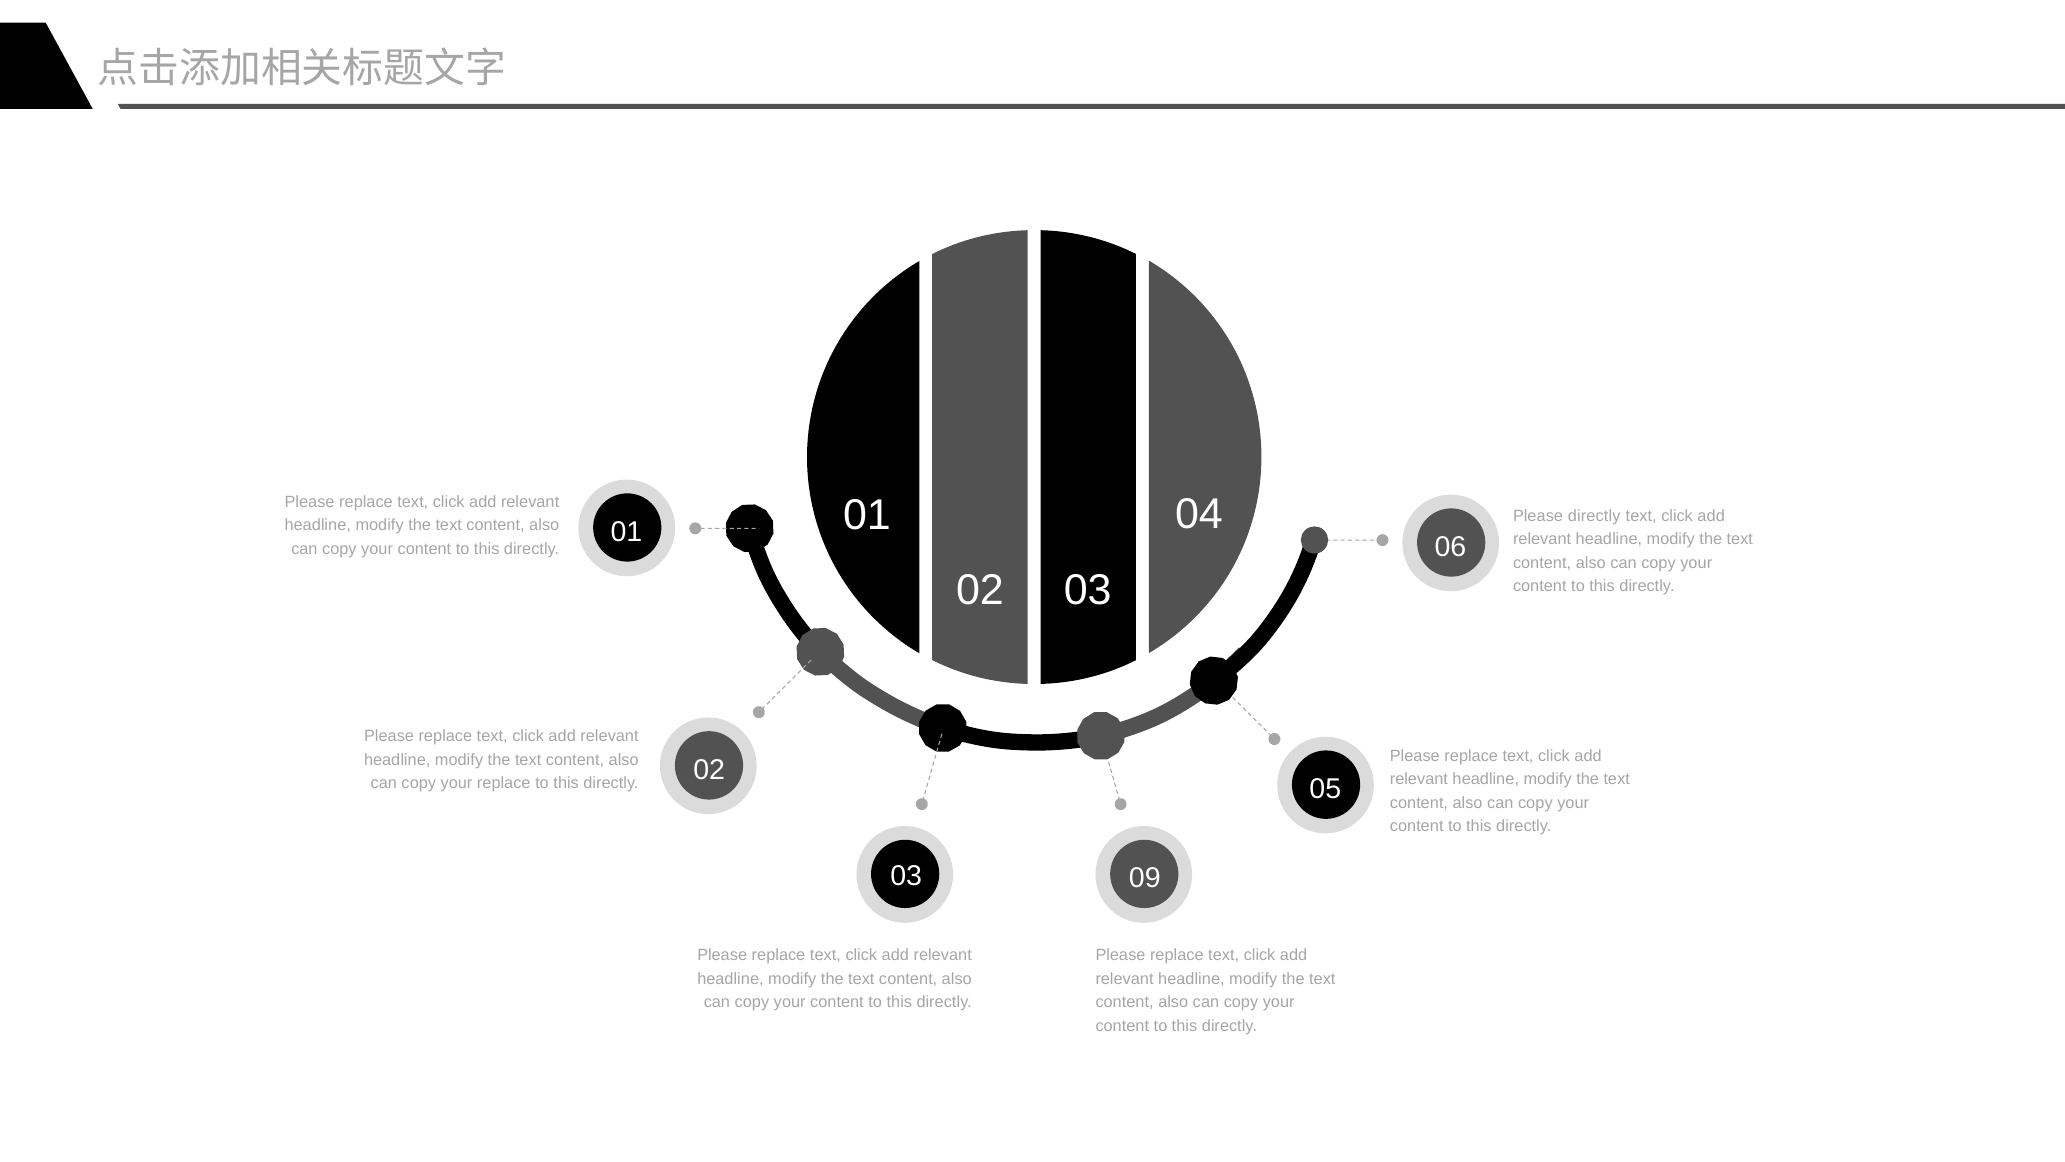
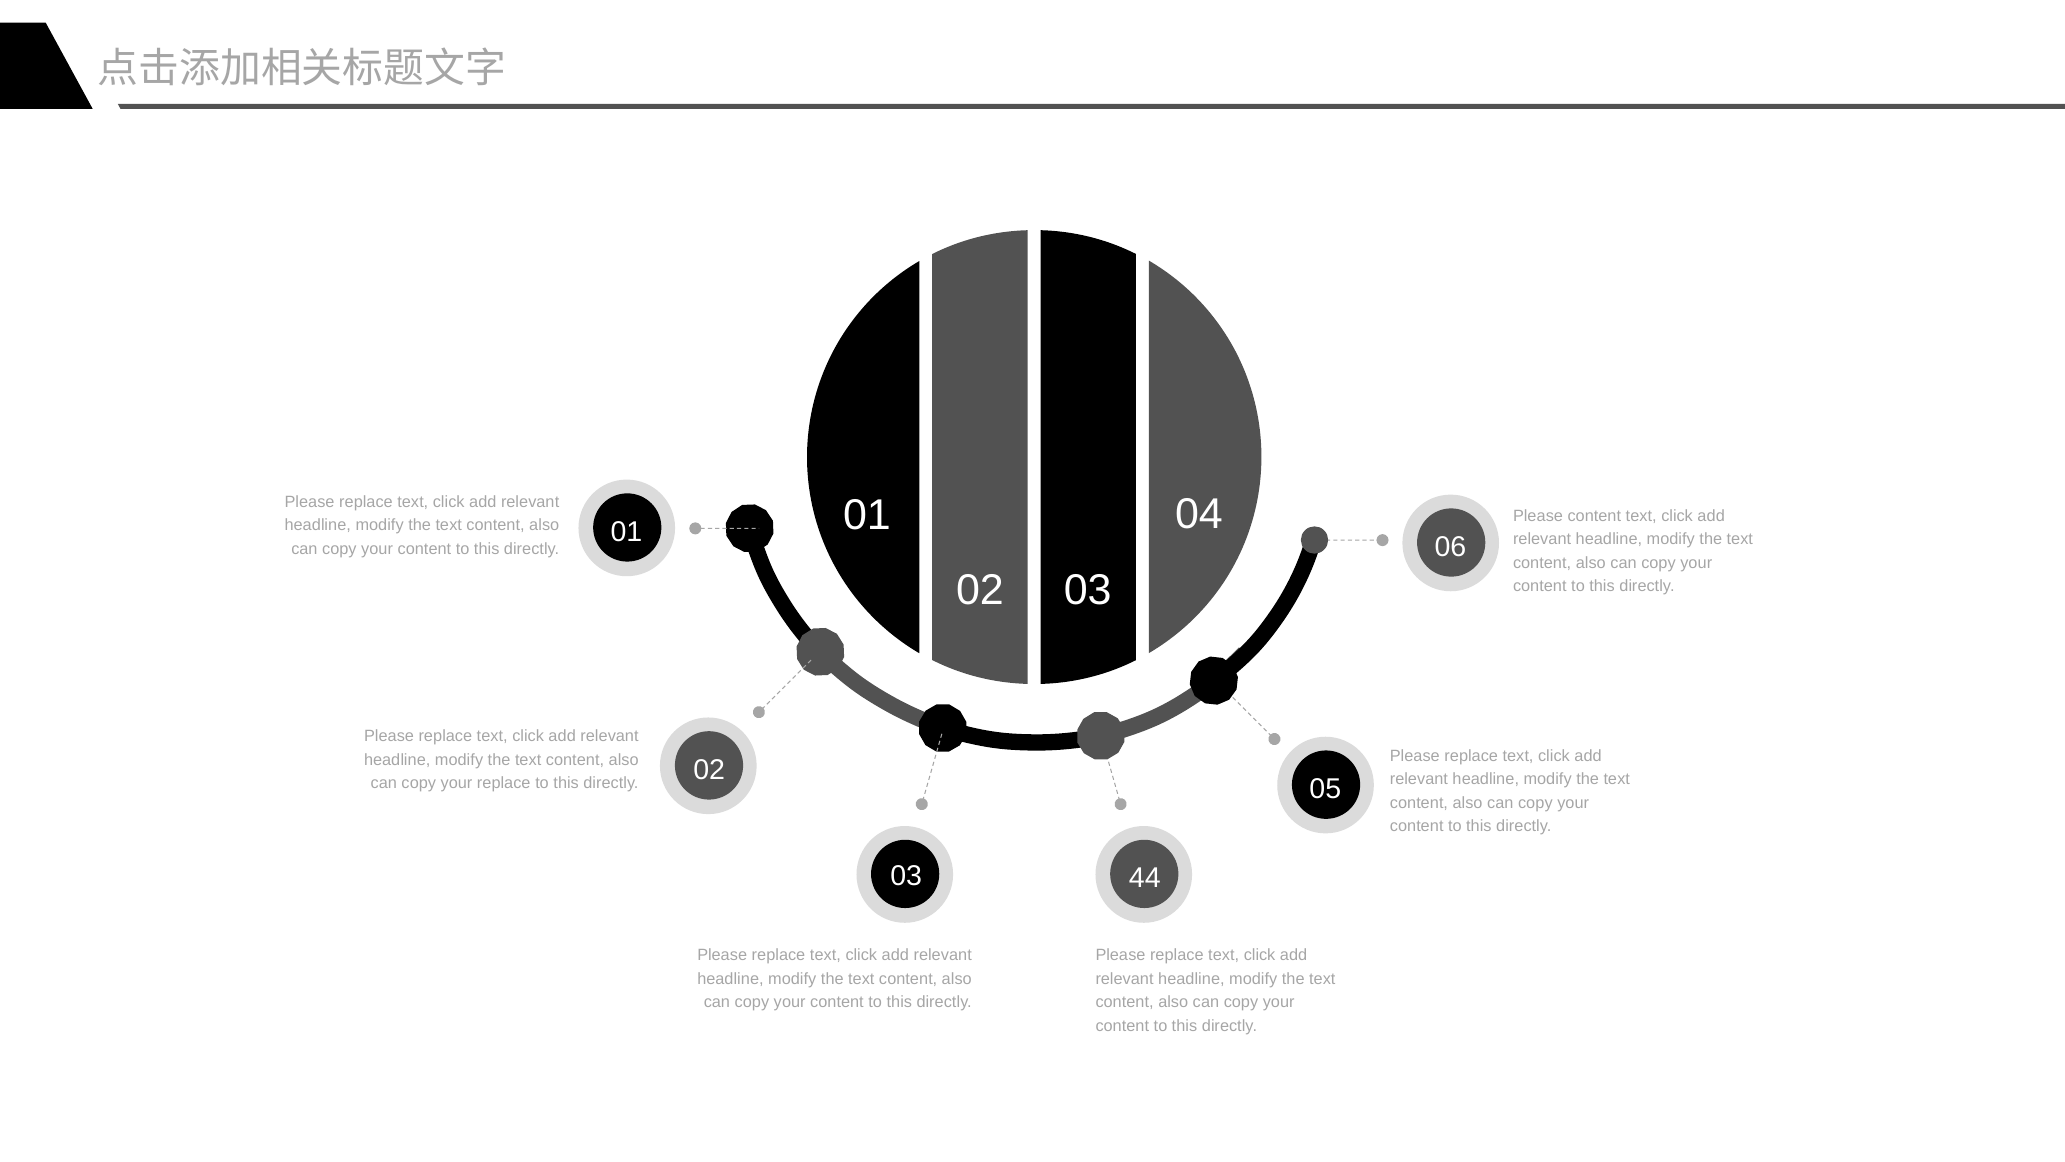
Please directly: directly -> content (1594, 516)
09: 09 -> 44 (1145, 877)
